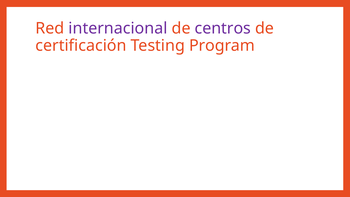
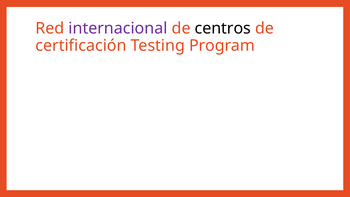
centros colour: purple -> black (223, 28)
